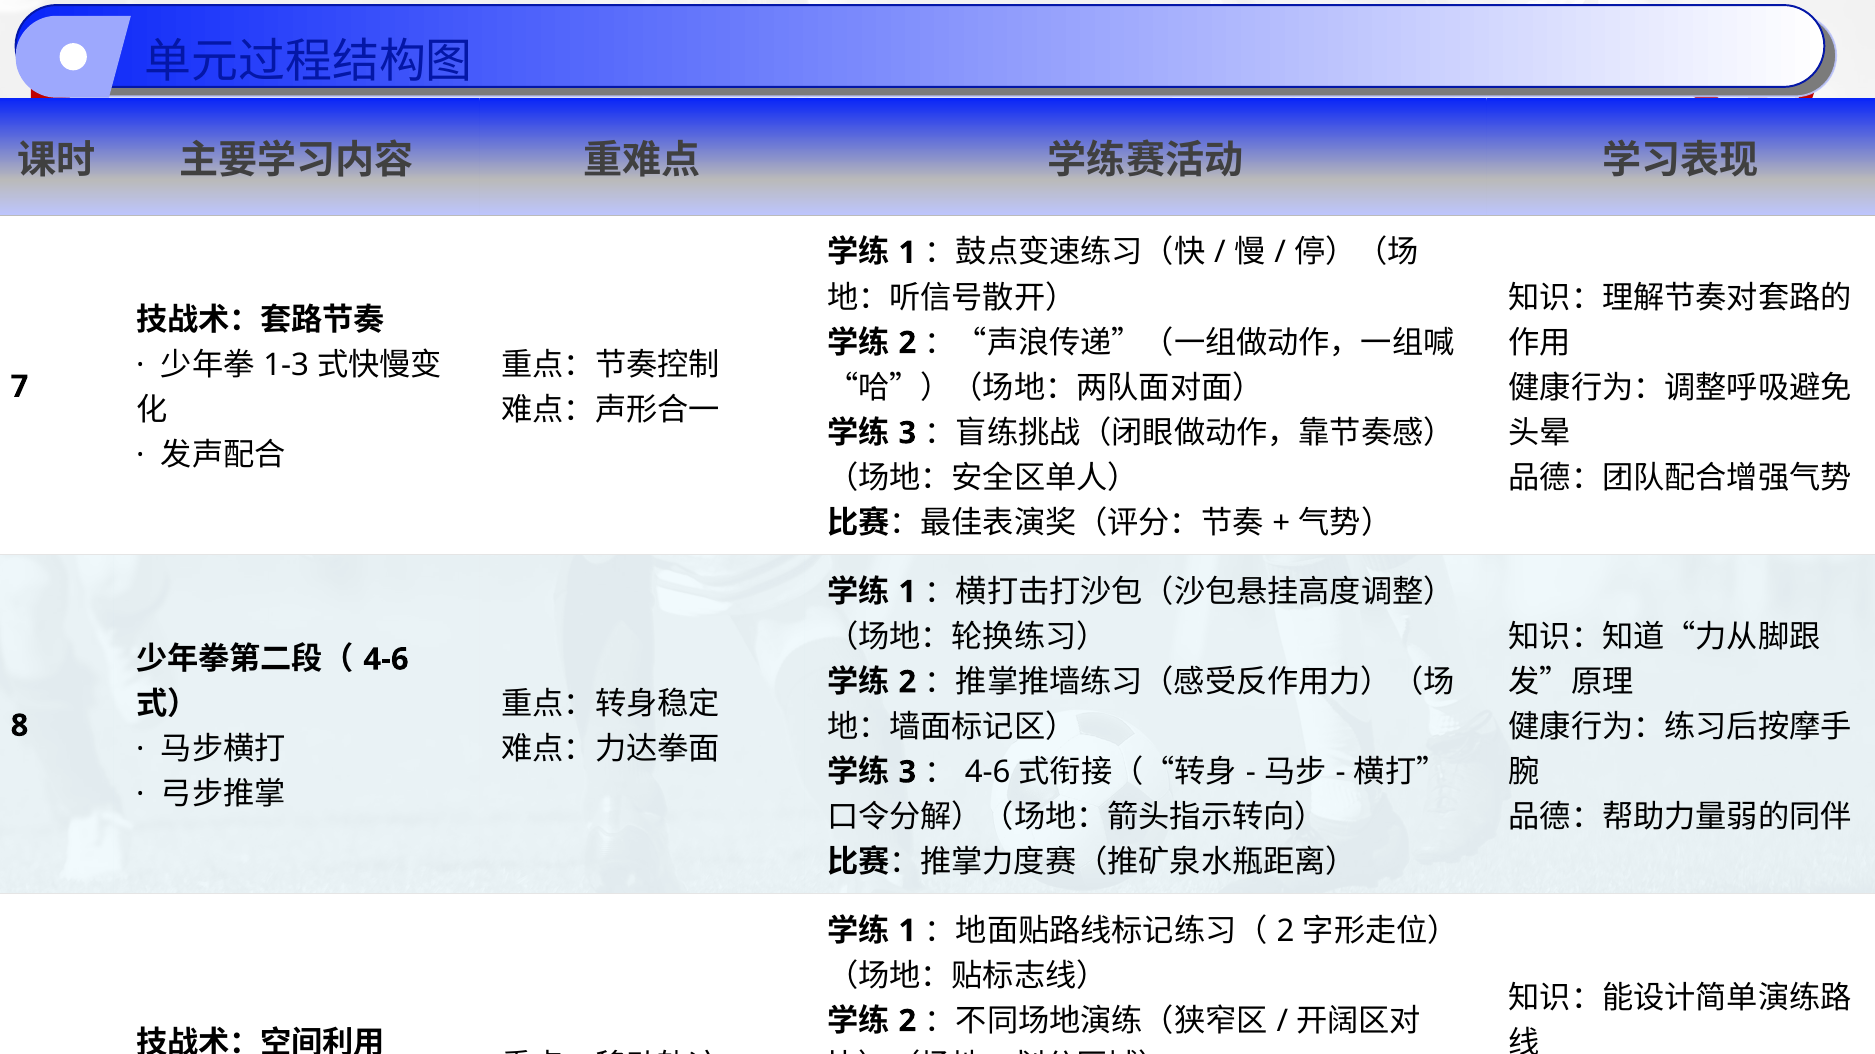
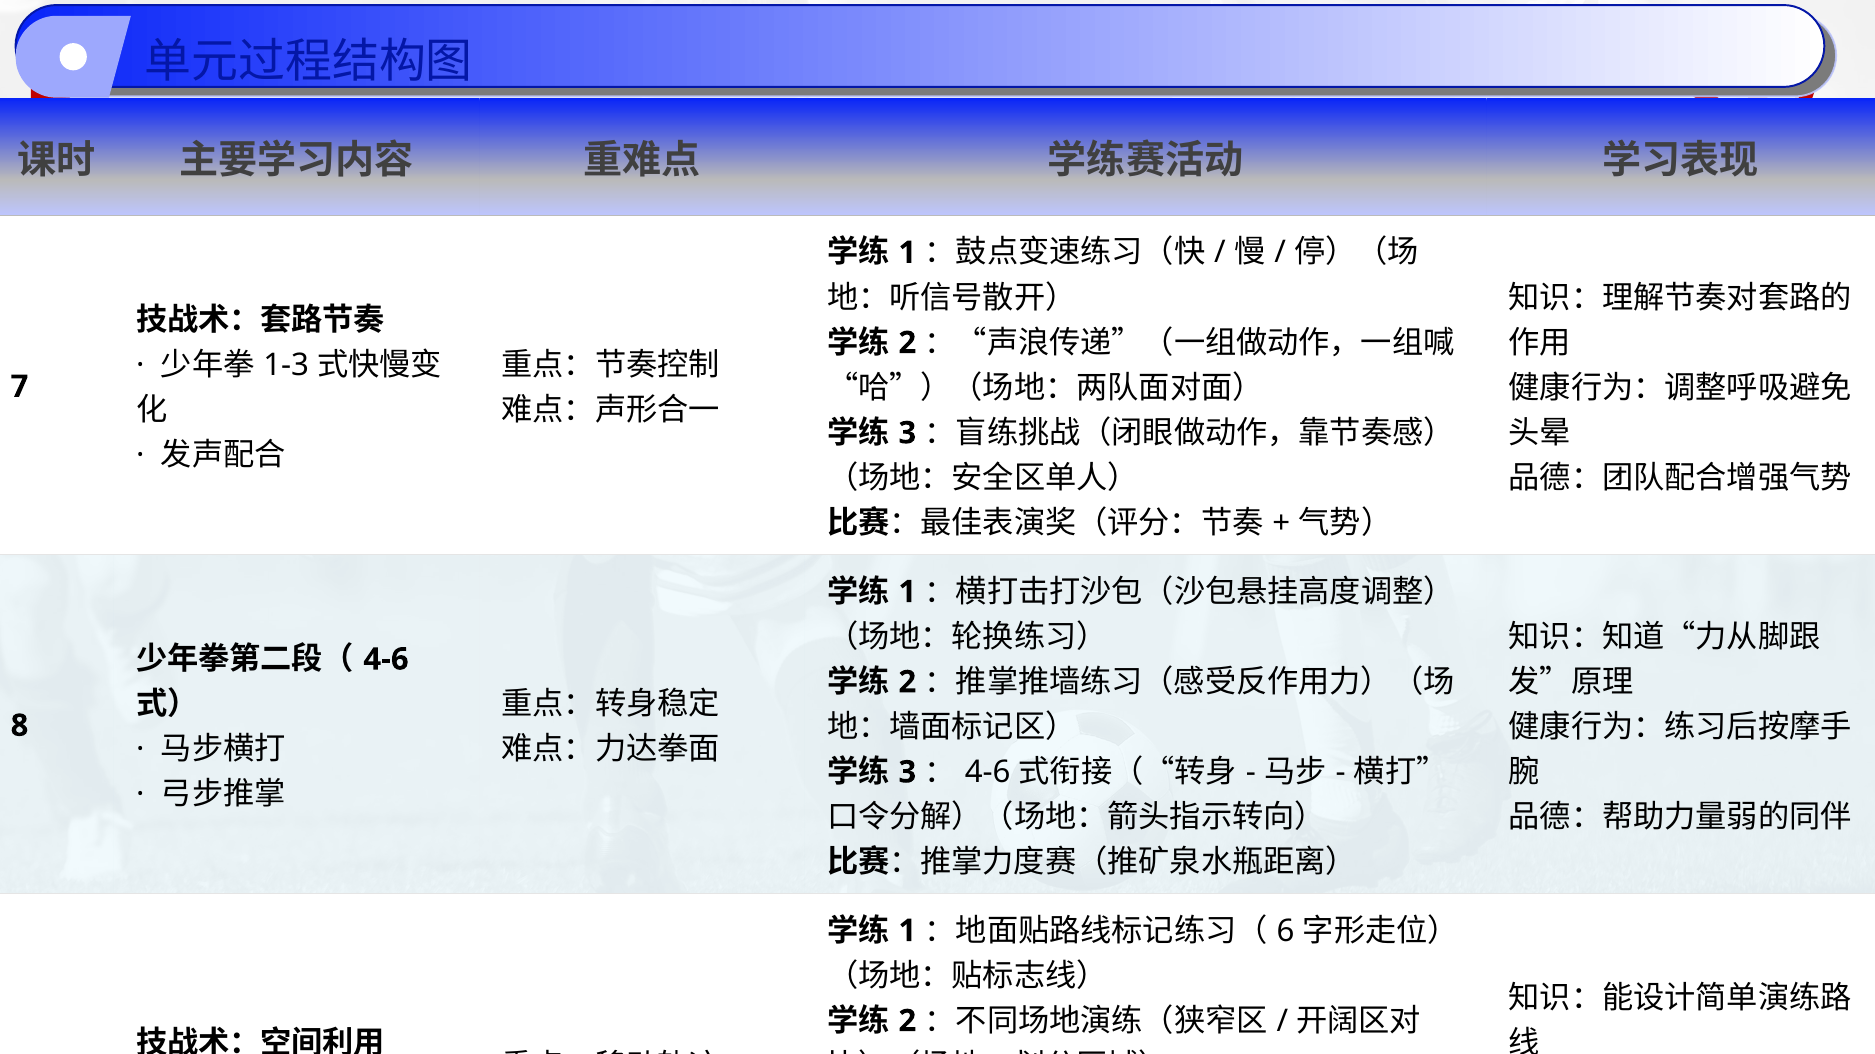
2: 2 -> 6 (1286, 931)
